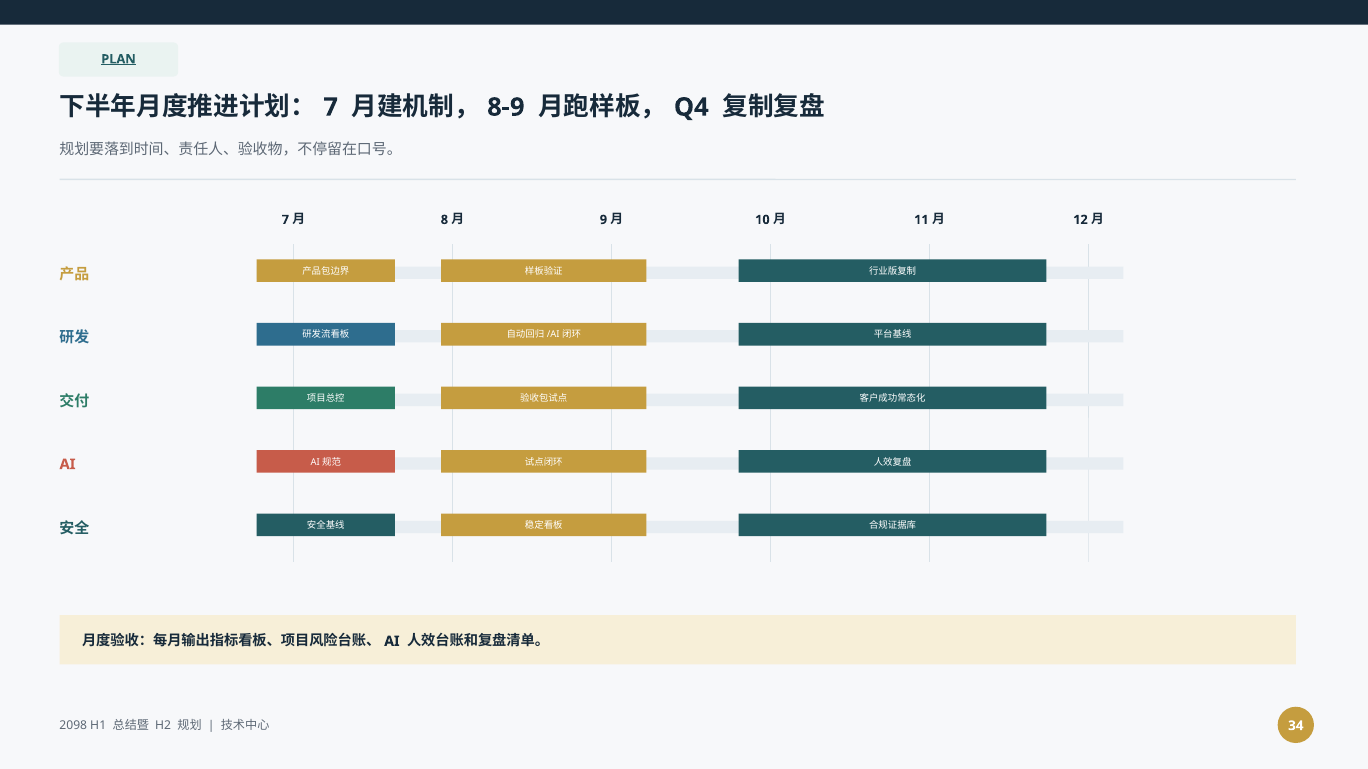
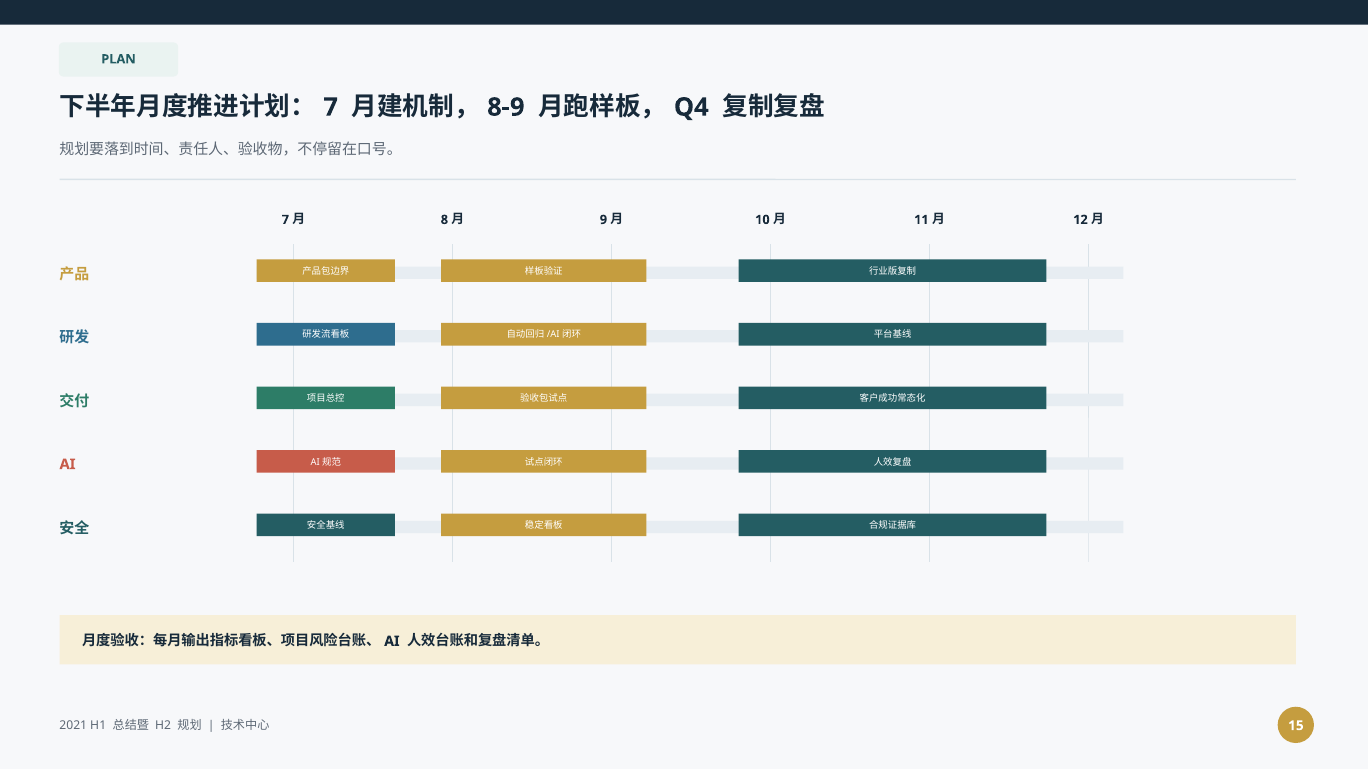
PLAN underline: present -> none (119, 59)
2098: 2098 -> 2021 (73, 726)
34: 34 -> 15 (1296, 726)
